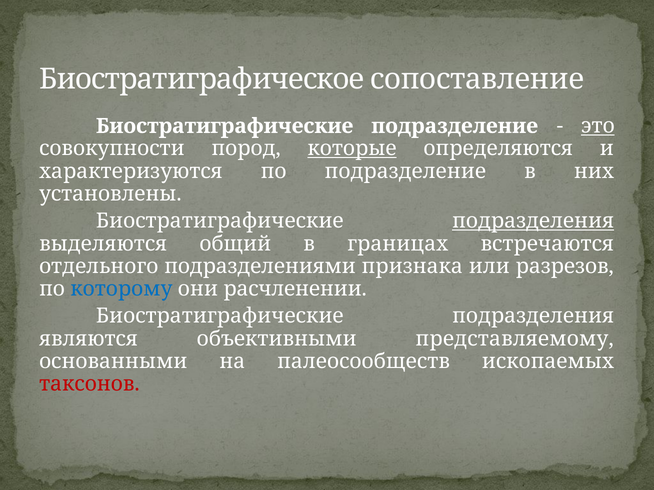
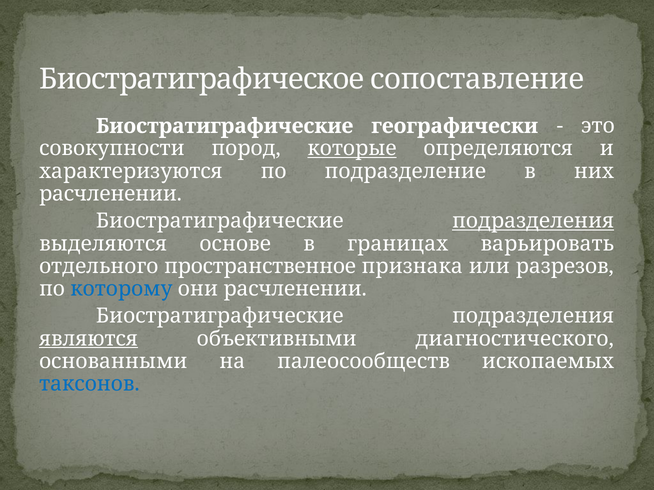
Биостратиграфические подразделение: подразделение -> географически (455, 126)
это underline: present -> none (598, 126)
установлены: установлены -> расчленении (110, 194)
общий: общий -> основе (235, 244)
встречаются: встречаются -> варьировать (547, 244)
подразделениями: подразделениями -> пространственное (260, 266)
являются underline: none -> present (88, 339)
представляемому: представляемому -> диагностического (515, 339)
таксонов colour: red -> blue (89, 384)
